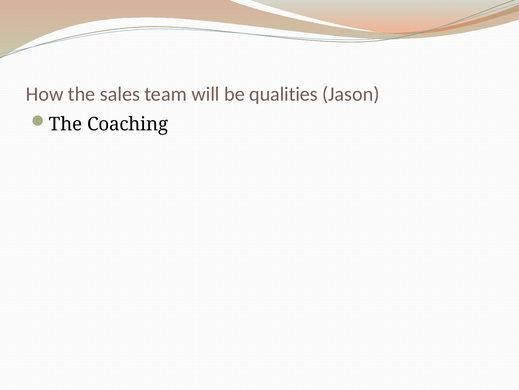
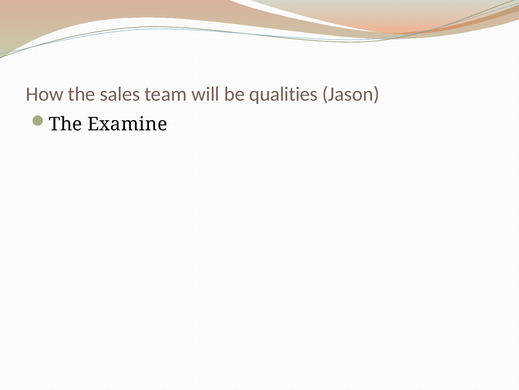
Coaching: Coaching -> Examine (127, 124)
